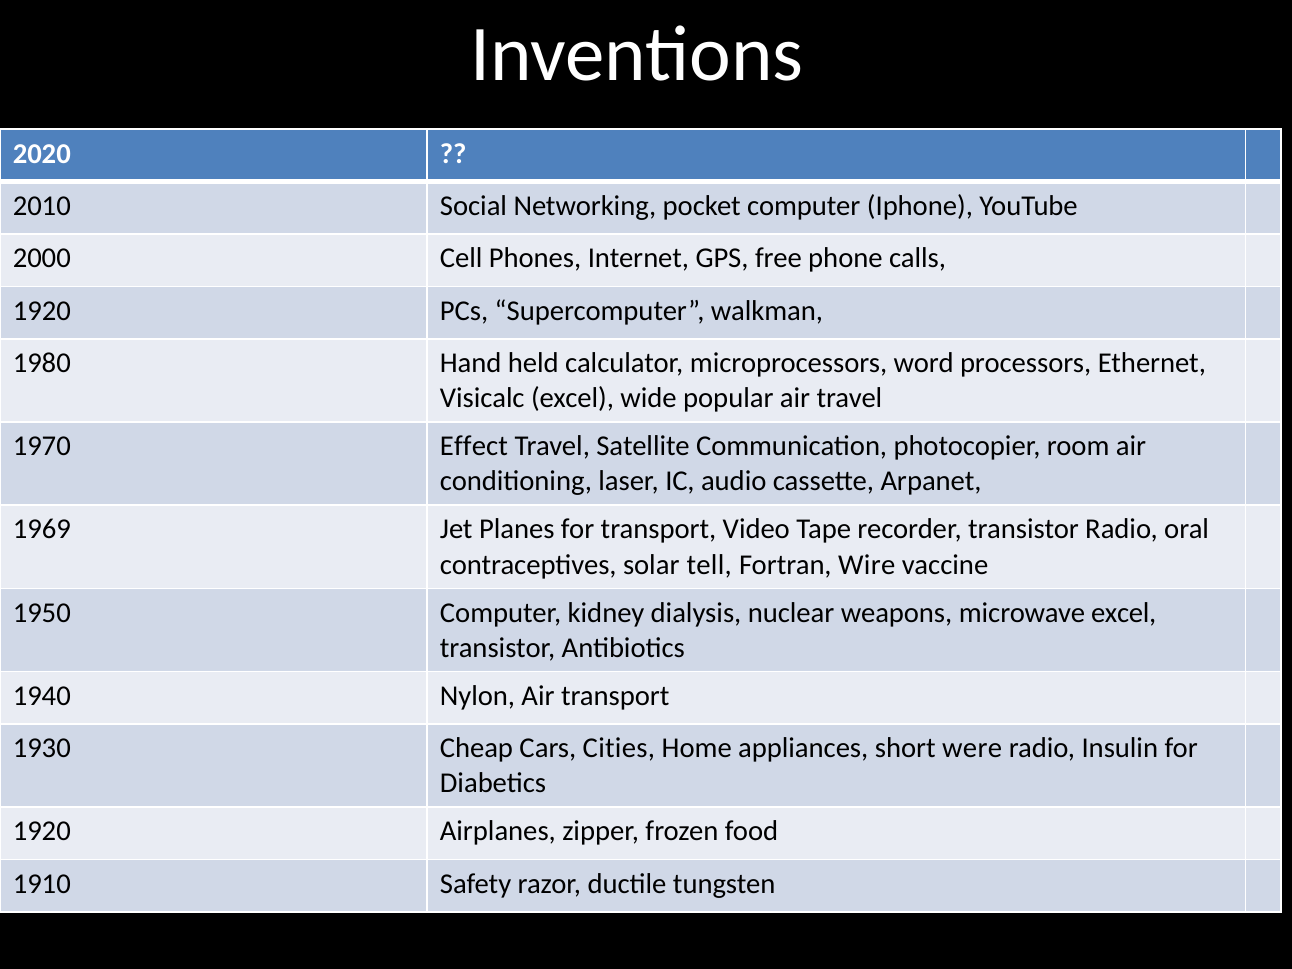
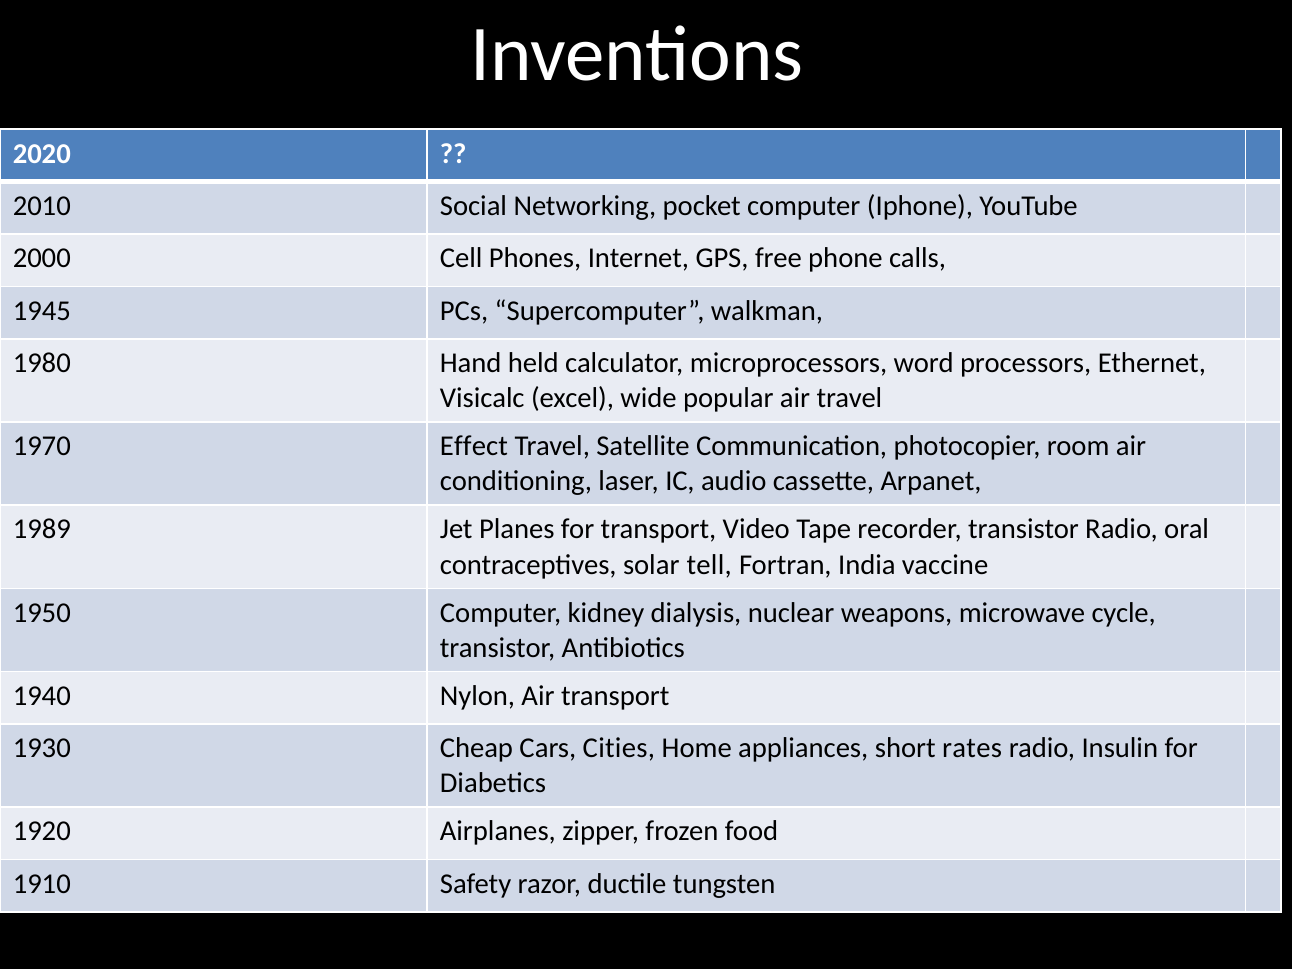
1920: 1920 -> 1945 (42, 311)
1969: 1969 -> 1989 (42, 529)
Wire: Wire -> India (867, 565)
microwave excel: excel -> cycle (1124, 613)
were: were -> rates (972, 748)
